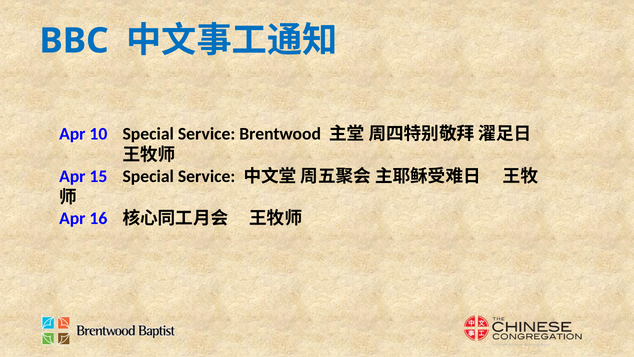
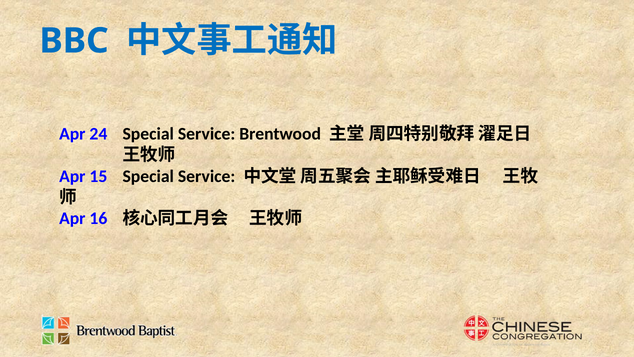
10: 10 -> 24 (98, 134)
